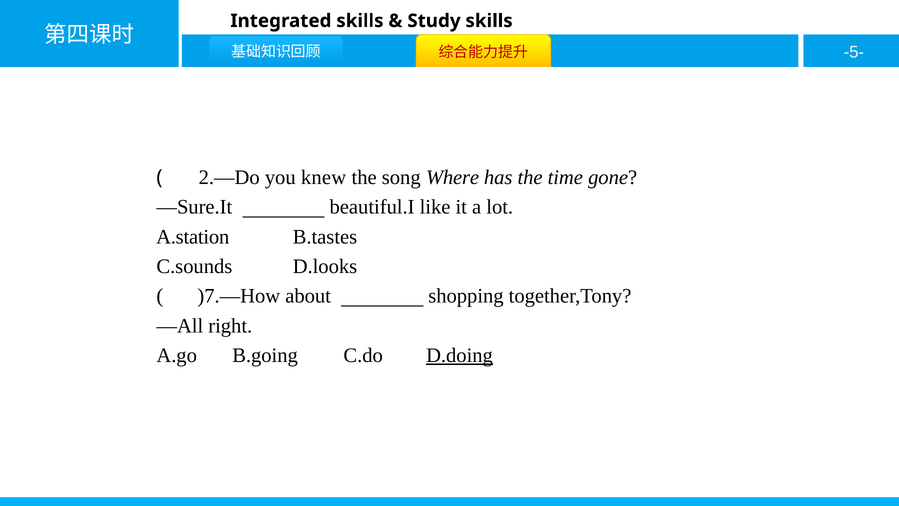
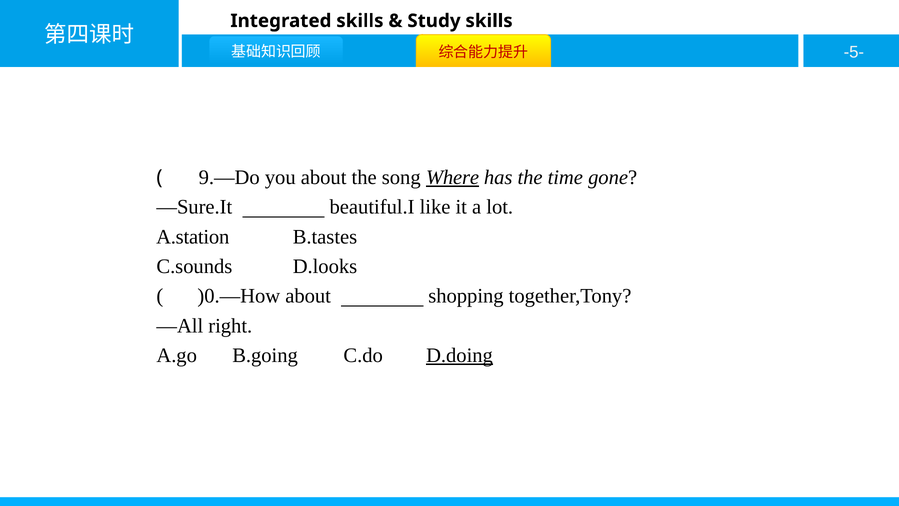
)2.—Do: )2.—Do -> )9.—Do (226, 177)
you knew: knew -> about (324, 177)
Where underline: none -> present (453, 177)
)7.—How: )7.—How -> )0.—How (239, 296)
